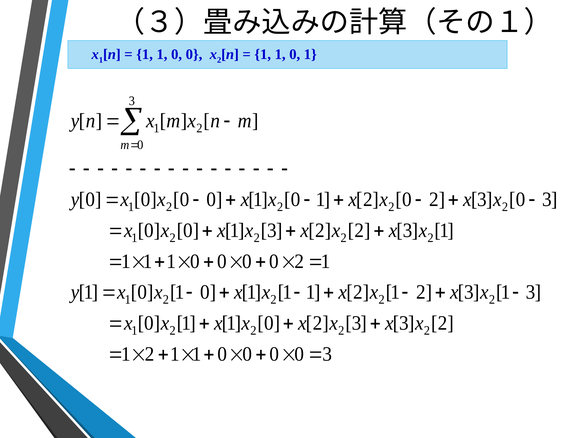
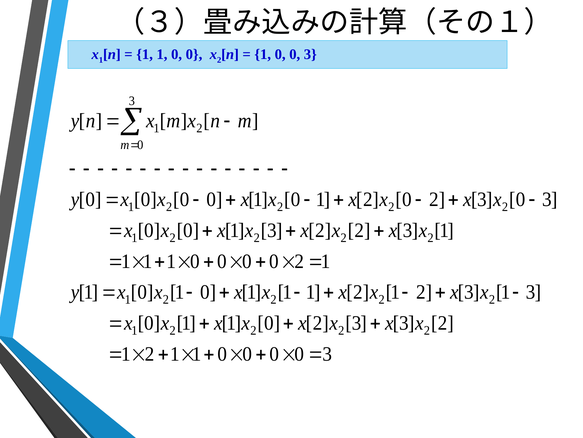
1: 1 -> 0 (280, 54)
1: 1 -> 3 (310, 54)
